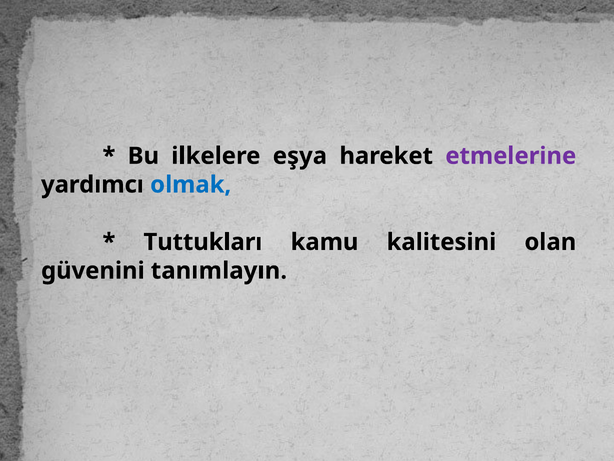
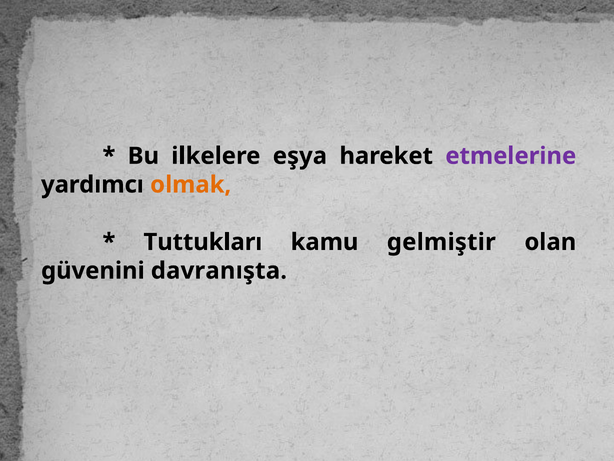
olmak colour: blue -> orange (191, 184)
kalitesini: kalitesini -> gelmiştir (441, 242)
tanımlayın: tanımlayın -> davranışta (219, 270)
